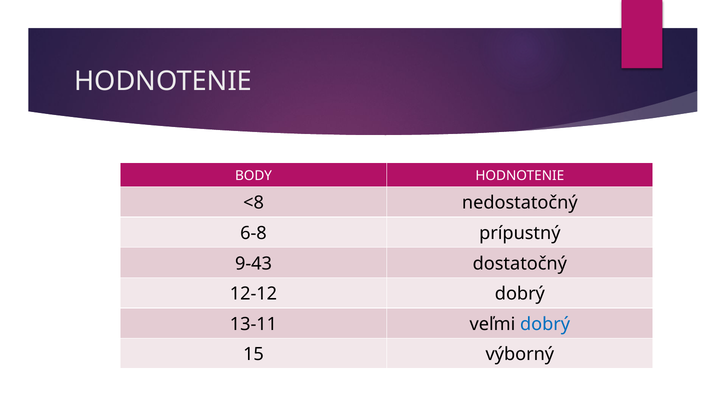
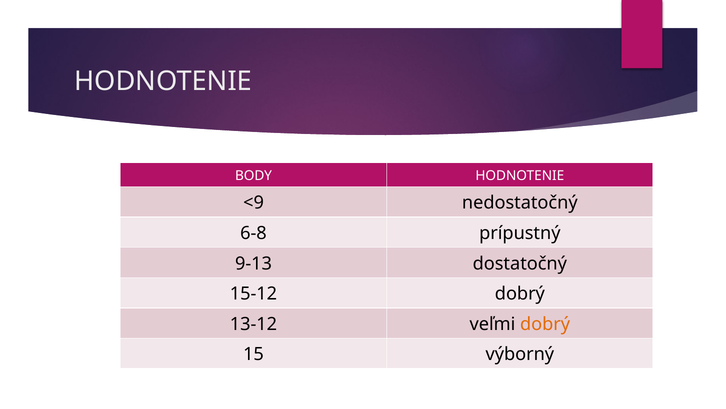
<8: <8 -> <9 (254, 203)
9-43: 9-43 -> 9-13 (253, 263)
12-12: 12-12 -> 15-12 (253, 293)
13-11: 13-11 -> 13-12 (253, 324)
dobrý colour: blue -> orange (545, 324)
